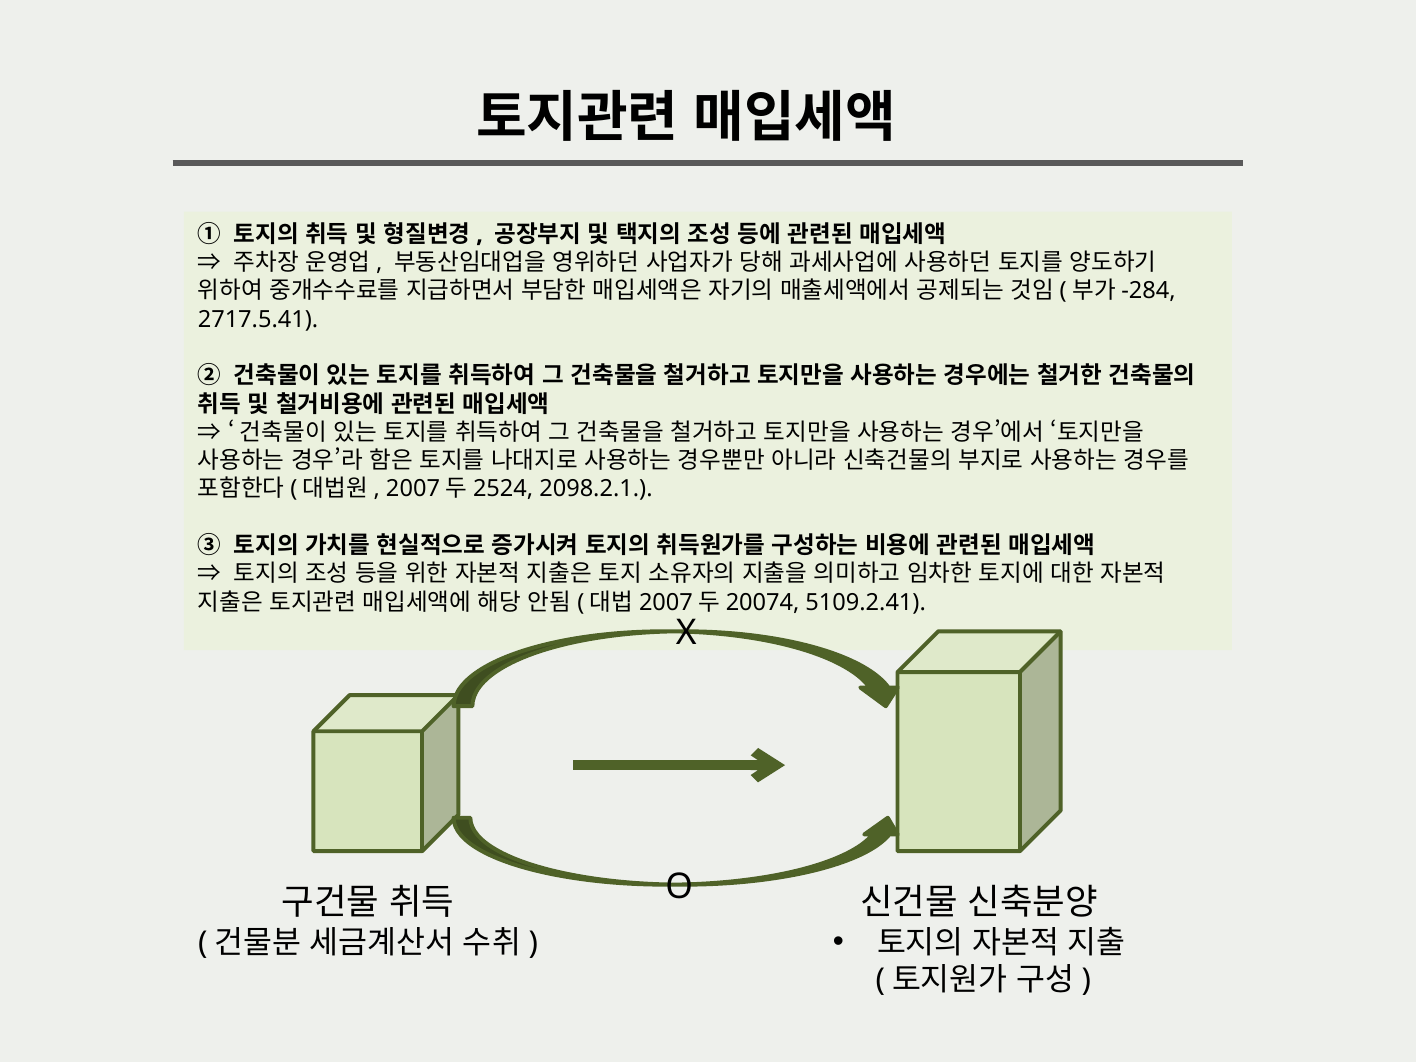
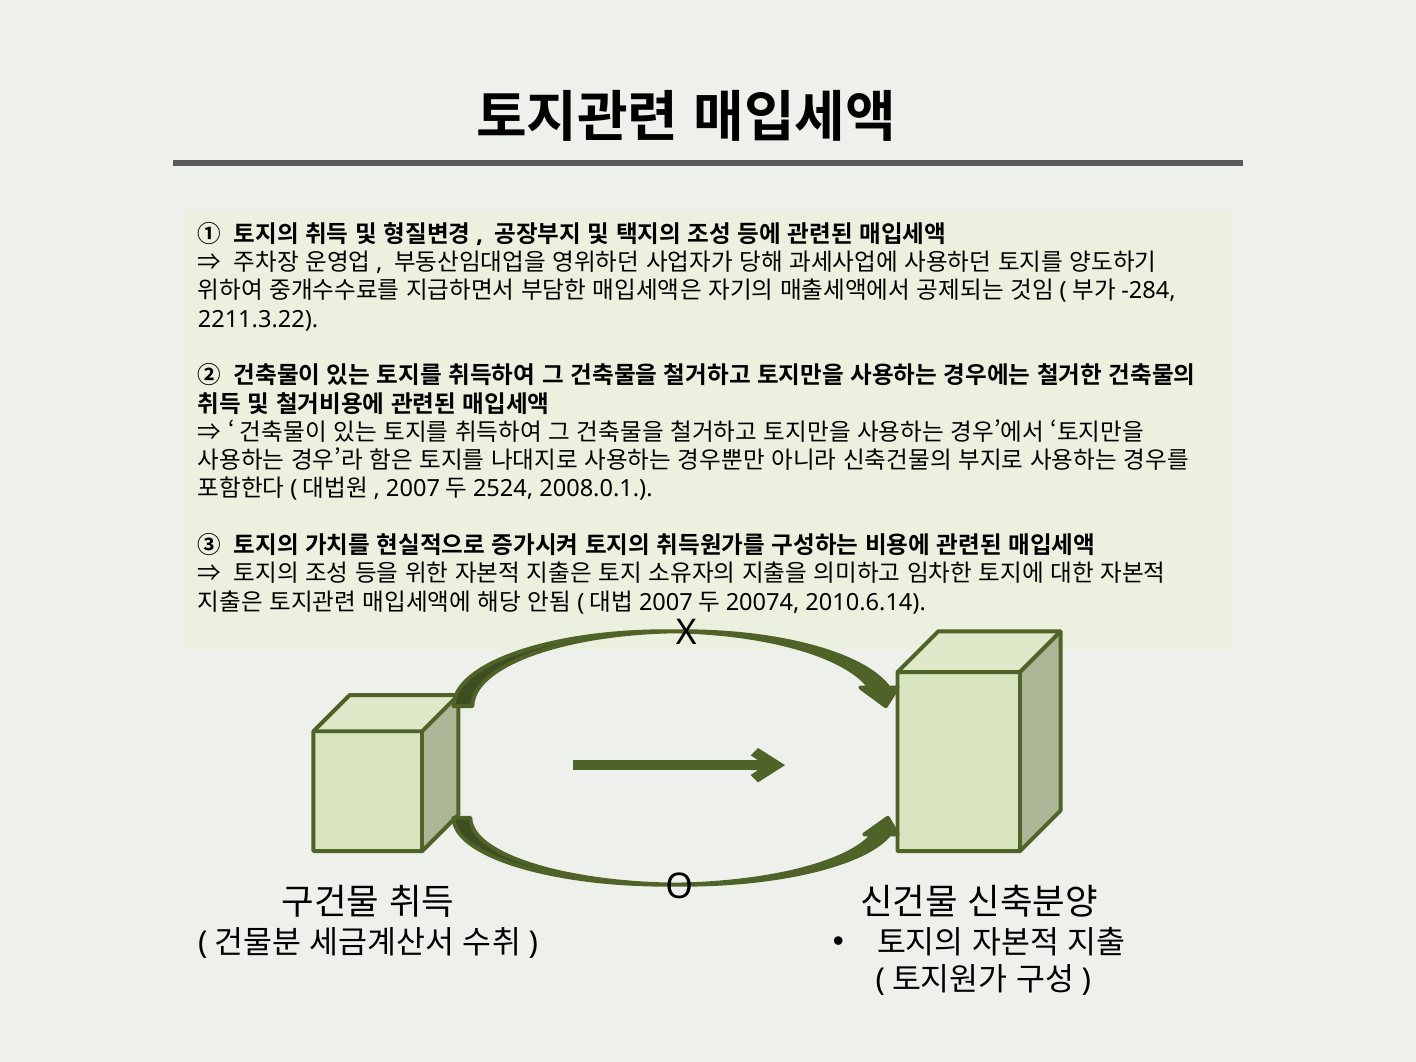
2717.5.41: 2717.5.41 -> 2211.3.22 (258, 319)
2098.2.1: 2098.2.1 -> 2008.0.1 (596, 489)
5109.2.41: 5109.2.41 -> 2010.6.14 (866, 602)
